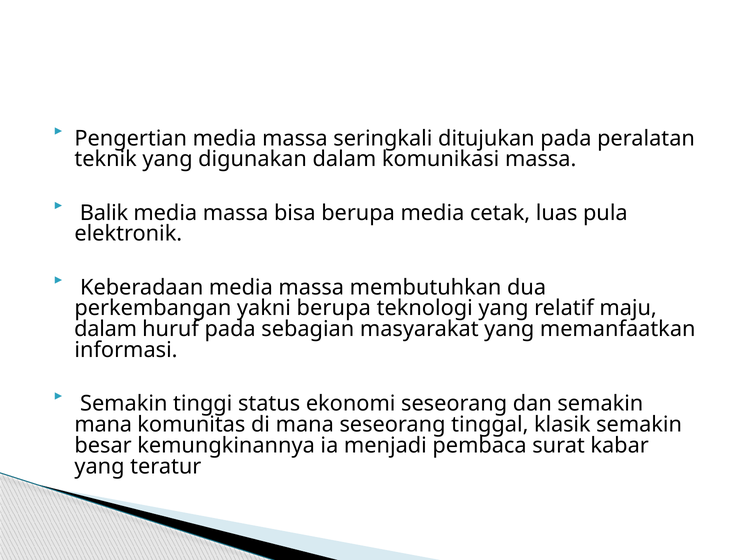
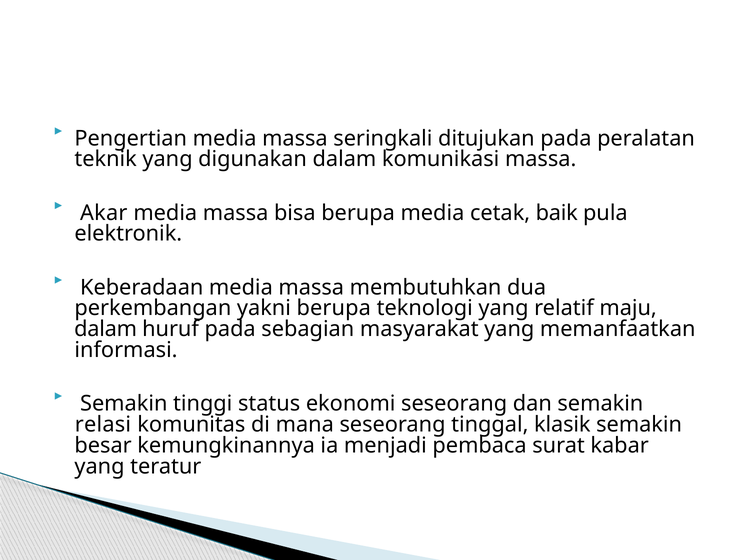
Balik: Balik -> Akar (104, 213)
luas: luas -> baik (557, 213)
mana: mana -> relasi (103, 424)
